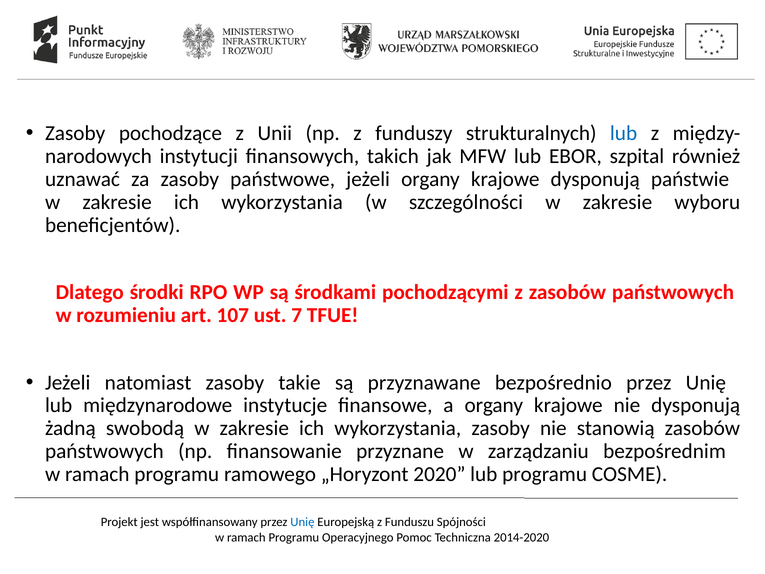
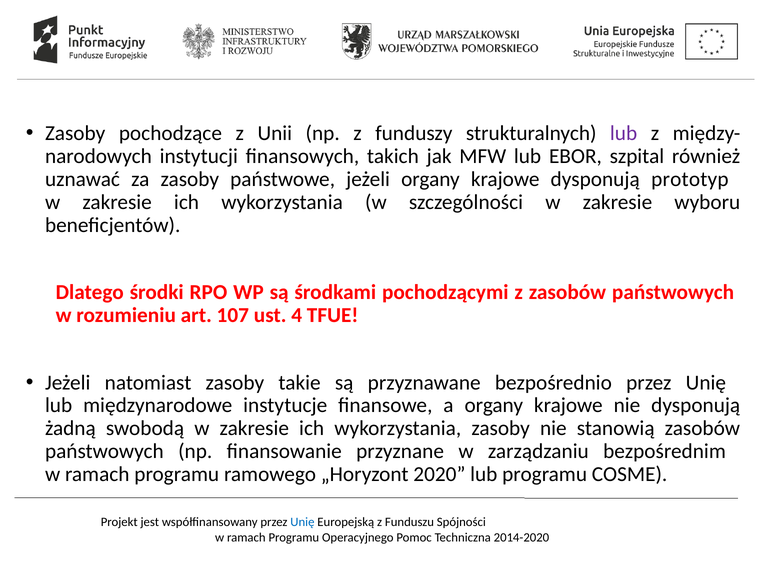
lub colour: blue -> purple (624, 133)
państwie: państwie -> prototyp (690, 179)
7: 7 -> 4 (297, 315)
